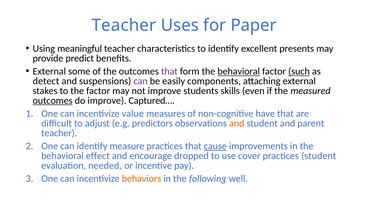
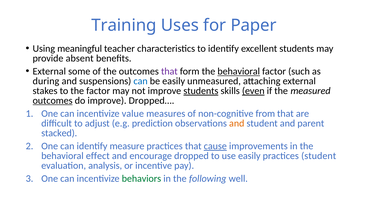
Teacher: Teacher -> Training (124, 25)
excellent presents: presents -> students (297, 49)
predict: predict -> absent (80, 58)
such underline: present -> none (299, 71)
detect: detect -> during (46, 81)
can colour: purple -> blue (141, 81)
components: components -> unmeasured (214, 81)
students underline: none -> present (201, 91)
even underline: none -> present (253, 91)
Captured…: Captured… -> Dropped… (151, 100)
have: have -> from (265, 114)
predictors: predictors -> prediction (152, 123)
teacher: teacher -> stacked (59, 133)
use cover: cover -> easily (249, 156)
needed: needed -> analysis (105, 165)
behaviors colour: orange -> green (141, 179)
